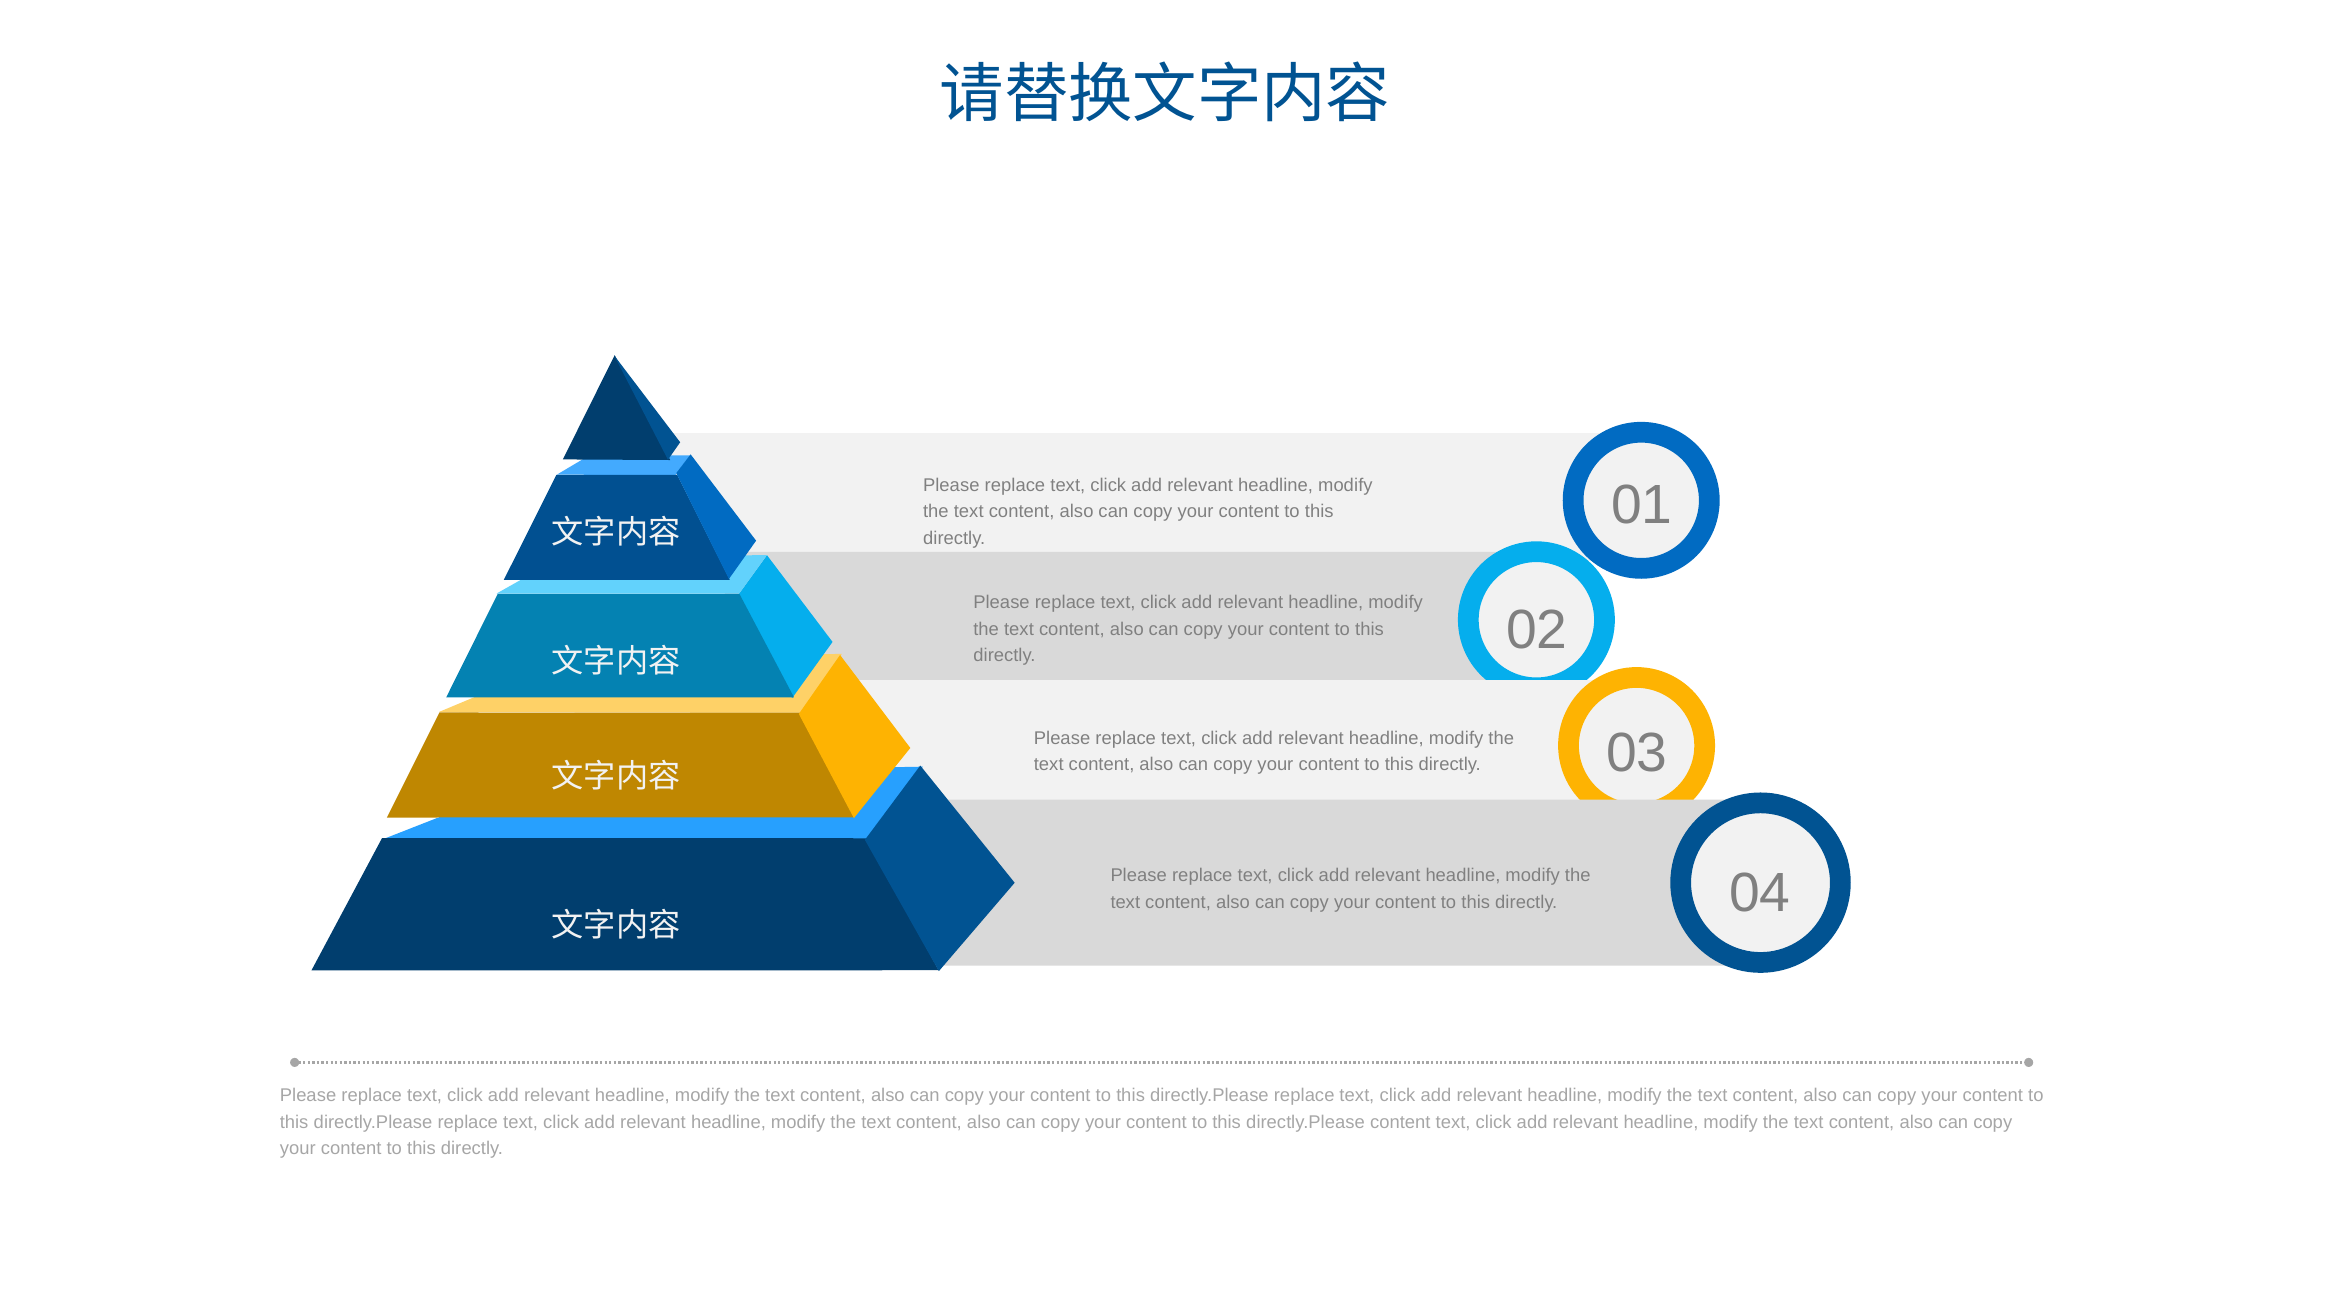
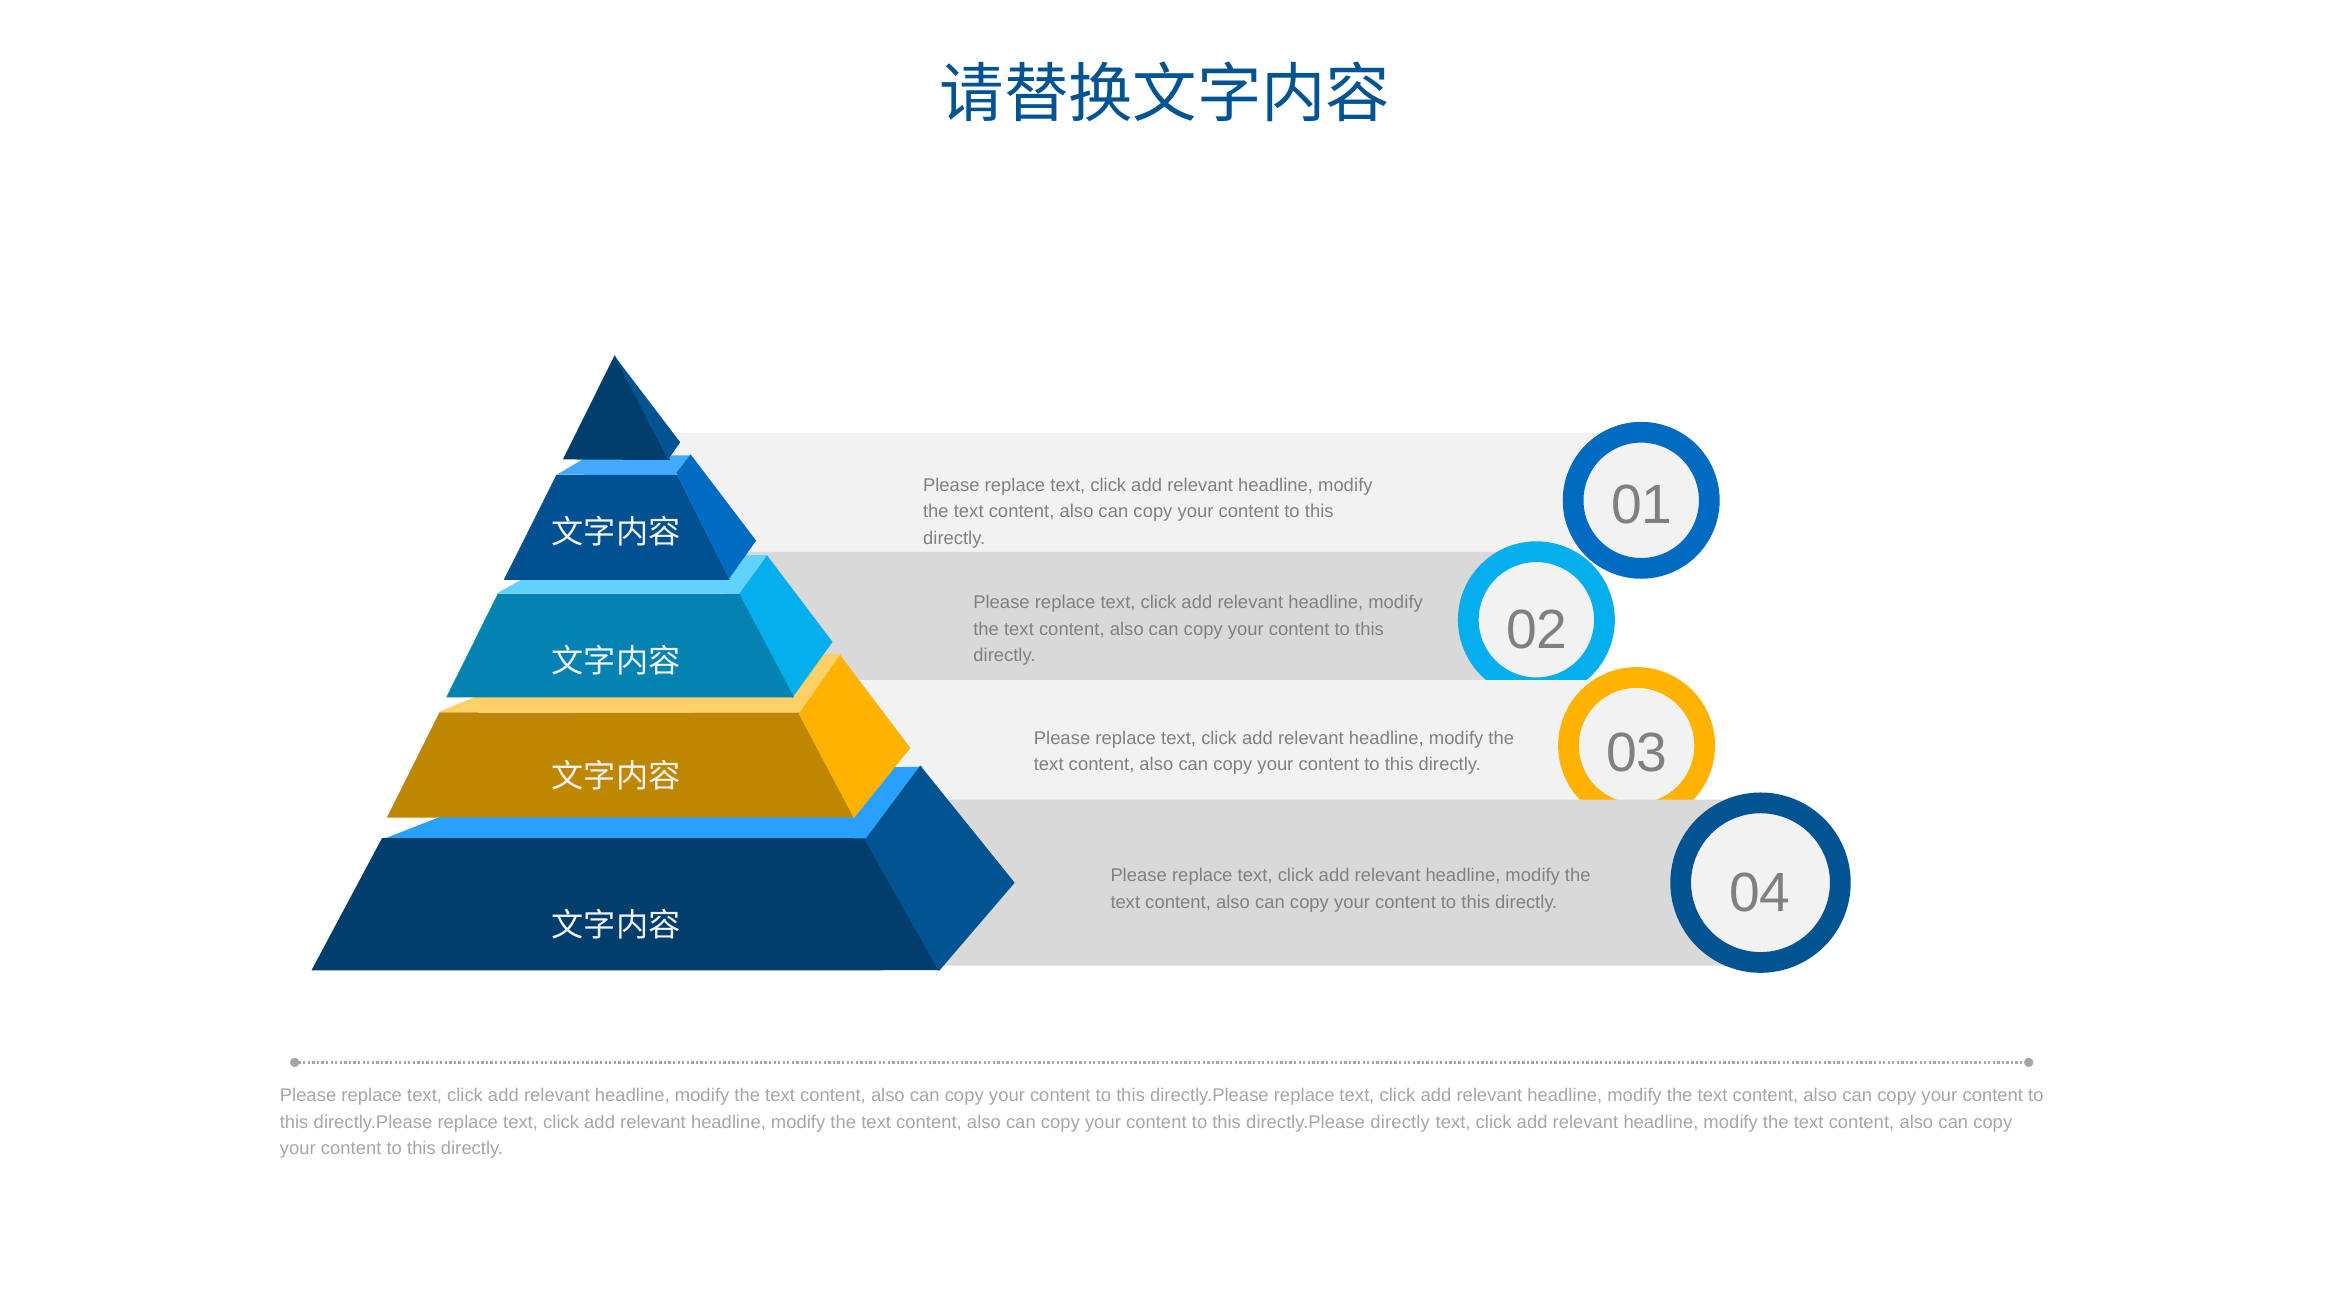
directly.Please content: content -> directly (1400, 1122)
